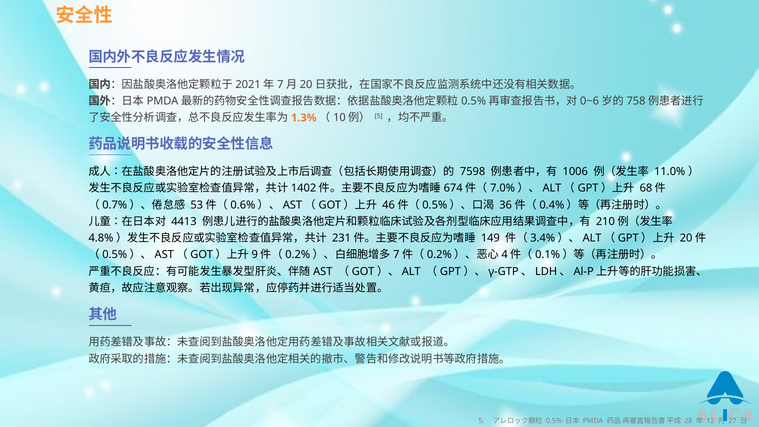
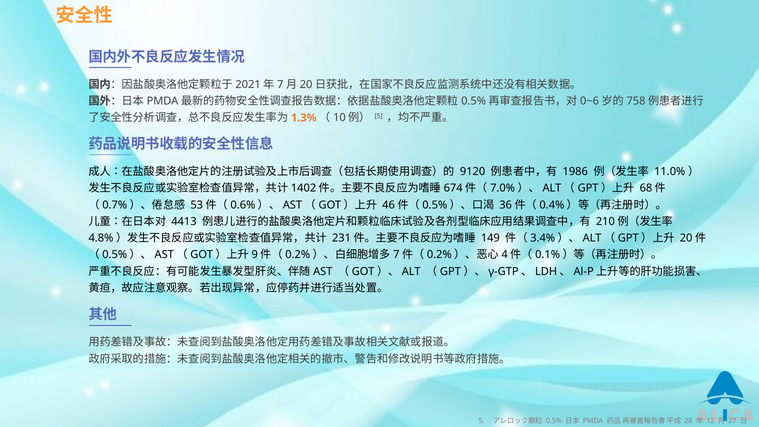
7598: 7598 -> 9120 (473, 172)
1006: 1006 -> 1986 (575, 172)
